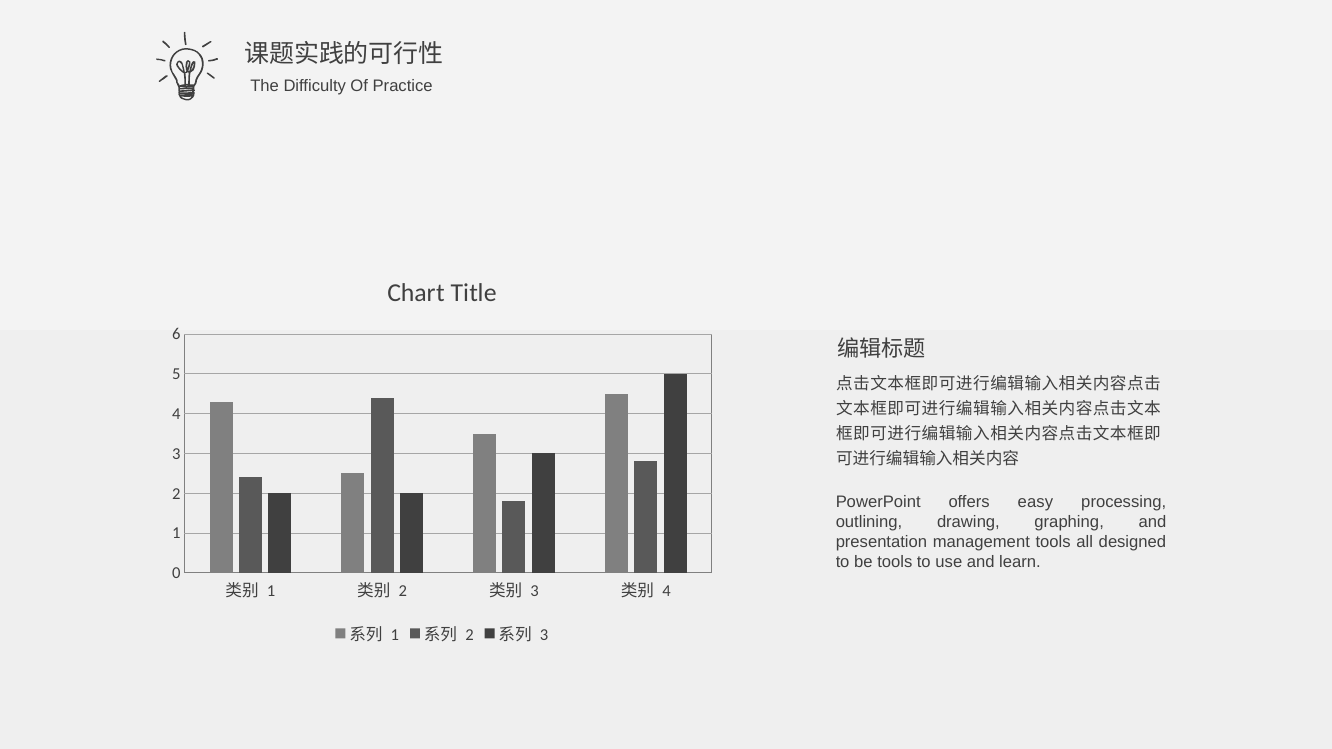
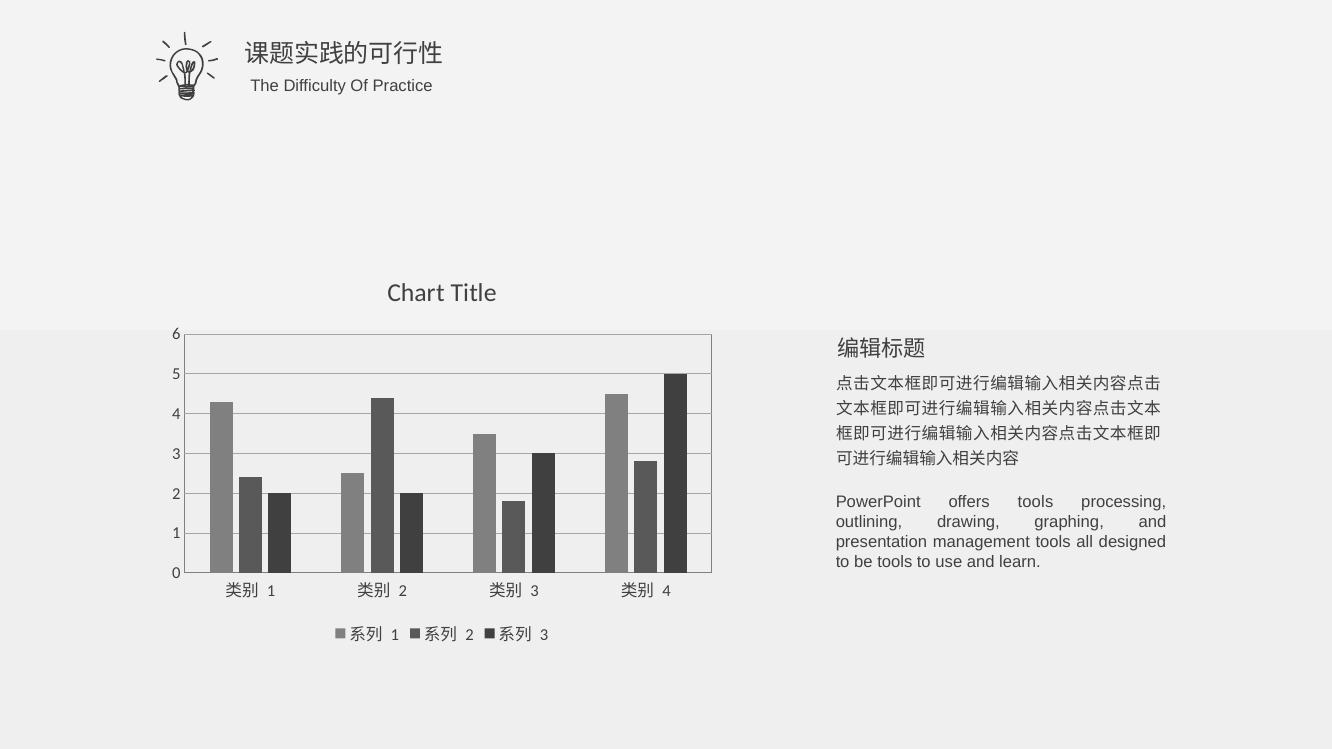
offers easy: easy -> tools (1035, 502)
